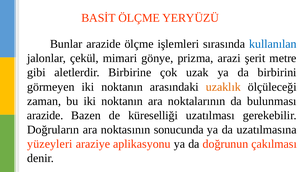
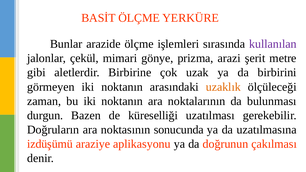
YERYÜZÜ: YERYÜZÜ -> YERKÜRE (191, 18)
kullanılan colour: blue -> purple (273, 44)
arazide: arazide -> durgun (45, 115)
yüzeyleri: yüzeyleri -> izdüşümü (50, 144)
